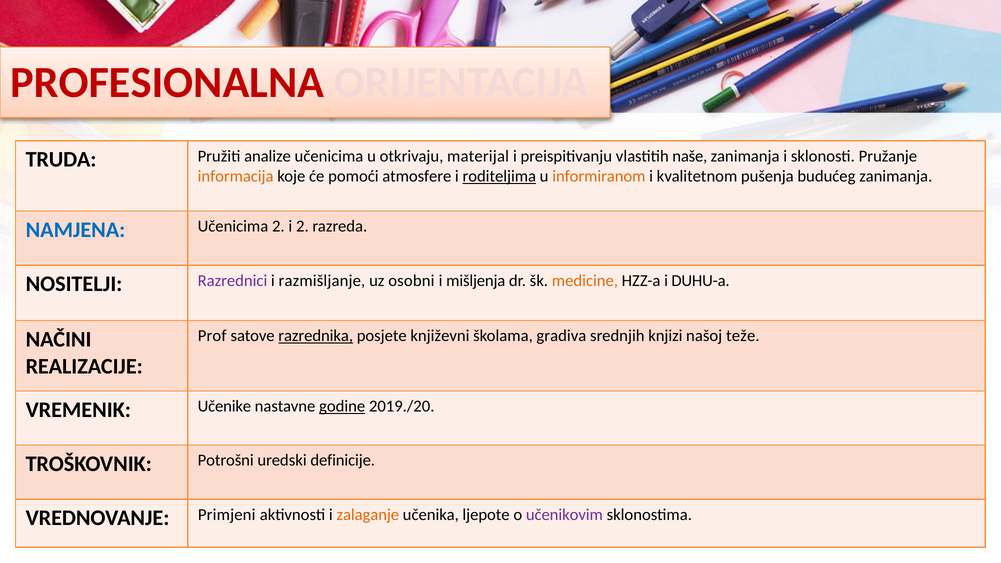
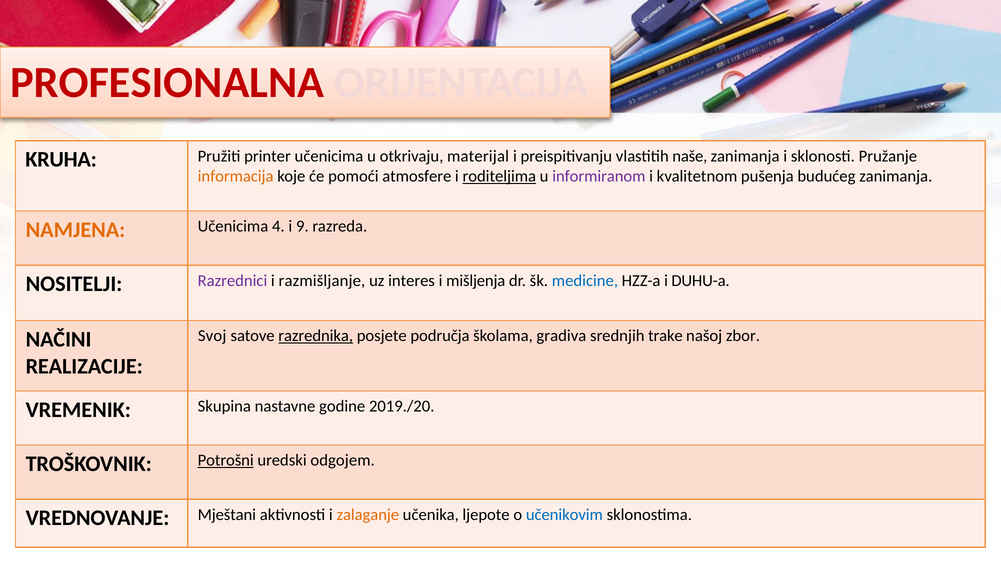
TRUDA: TRUDA -> KRUHA (61, 160)
analize: analize -> printer (267, 156)
informiranom colour: orange -> purple (599, 176)
NAMJENA colour: blue -> orange (75, 230)
Učenicima 2: 2 -> 4 (278, 226)
i 2: 2 -> 9 (302, 226)
osobni: osobni -> interes (412, 281)
medicine colour: orange -> blue (585, 281)
Prof: Prof -> Svoj (212, 336)
književni: književni -> područja (440, 336)
knjizi: knjizi -> trake (665, 336)
teže: teže -> zbor (743, 336)
Učenike: Učenike -> Skupina (224, 406)
godine underline: present -> none (342, 406)
Potrošni underline: none -> present (226, 460)
definicije: definicije -> odgojem (343, 460)
Primjeni: Primjeni -> Mještani (227, 515)
učenikovim colour: purple -> blue (564, 515)
